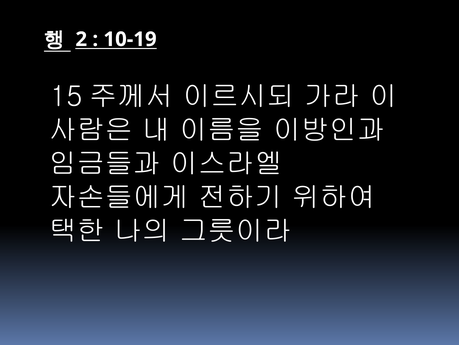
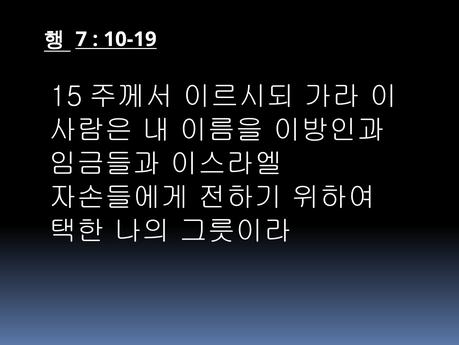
2: 2 -> 7 (81, 39)
